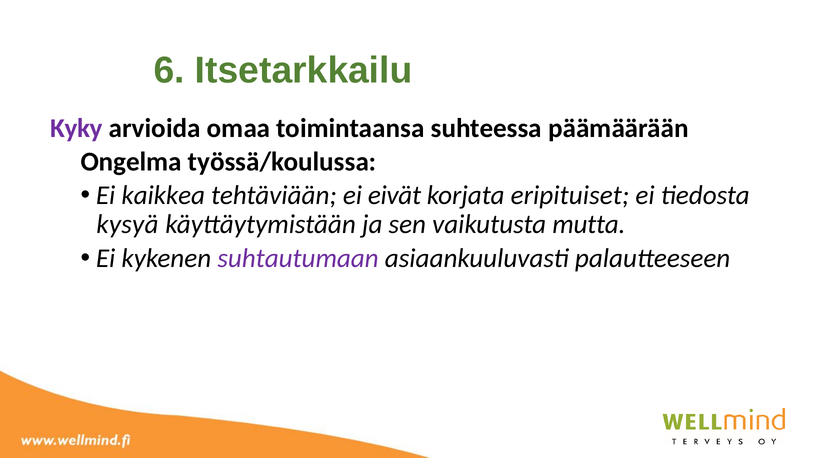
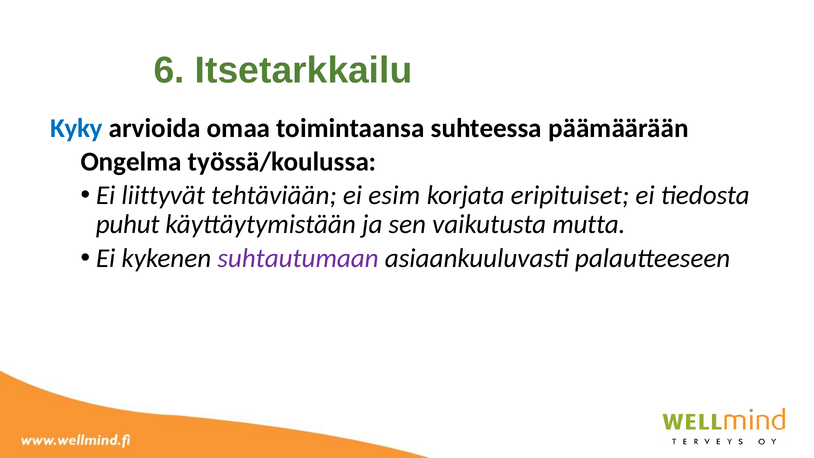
Kyky colour: purple -> blue (76, 128)
kaikkea: kaikkea -> liittyvät (163, 195)
eivät: eivät -> esim (394, 195)
kysyä: kysyä -> puhut (128, 224)
